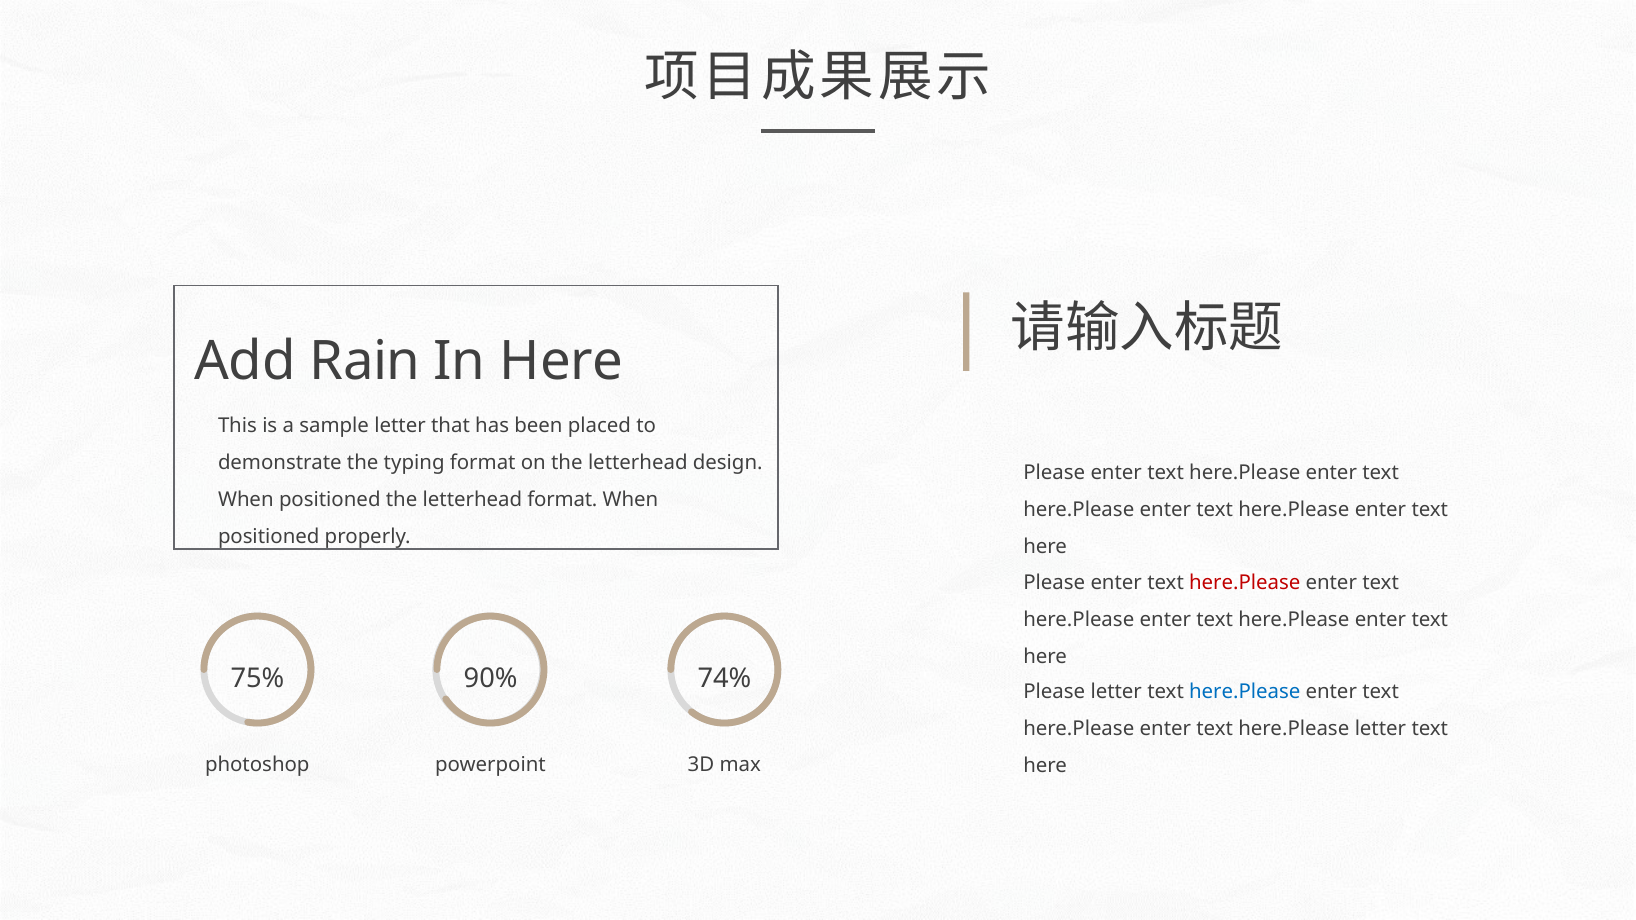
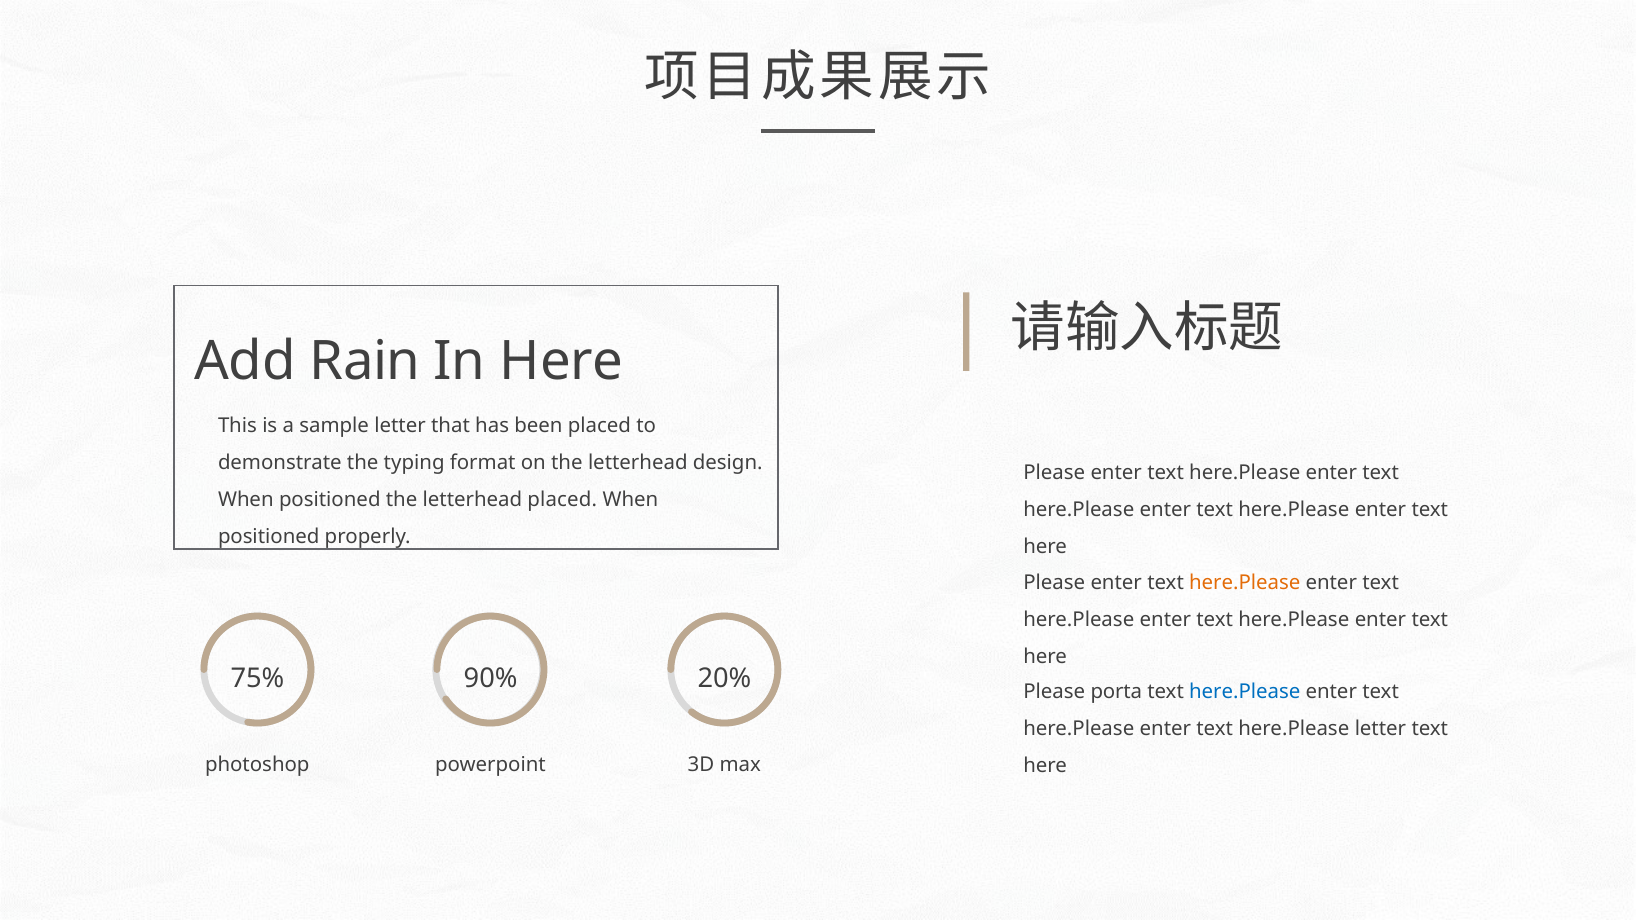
letterhead format: format -> placed (562, 500)
here.Please colour: red -> orange (1245, 583)
74%: 74% -> 20% (725, 679)
Please letter: letter -> porta (1116, 692)
